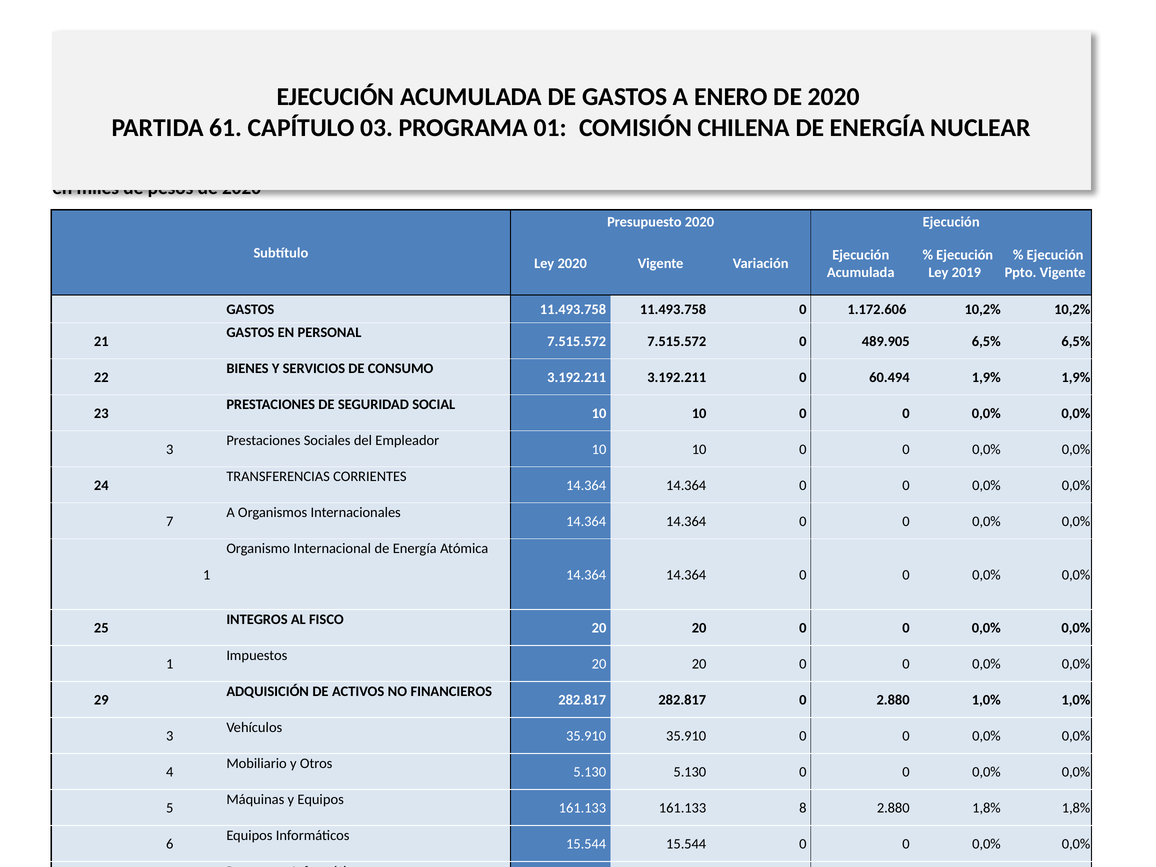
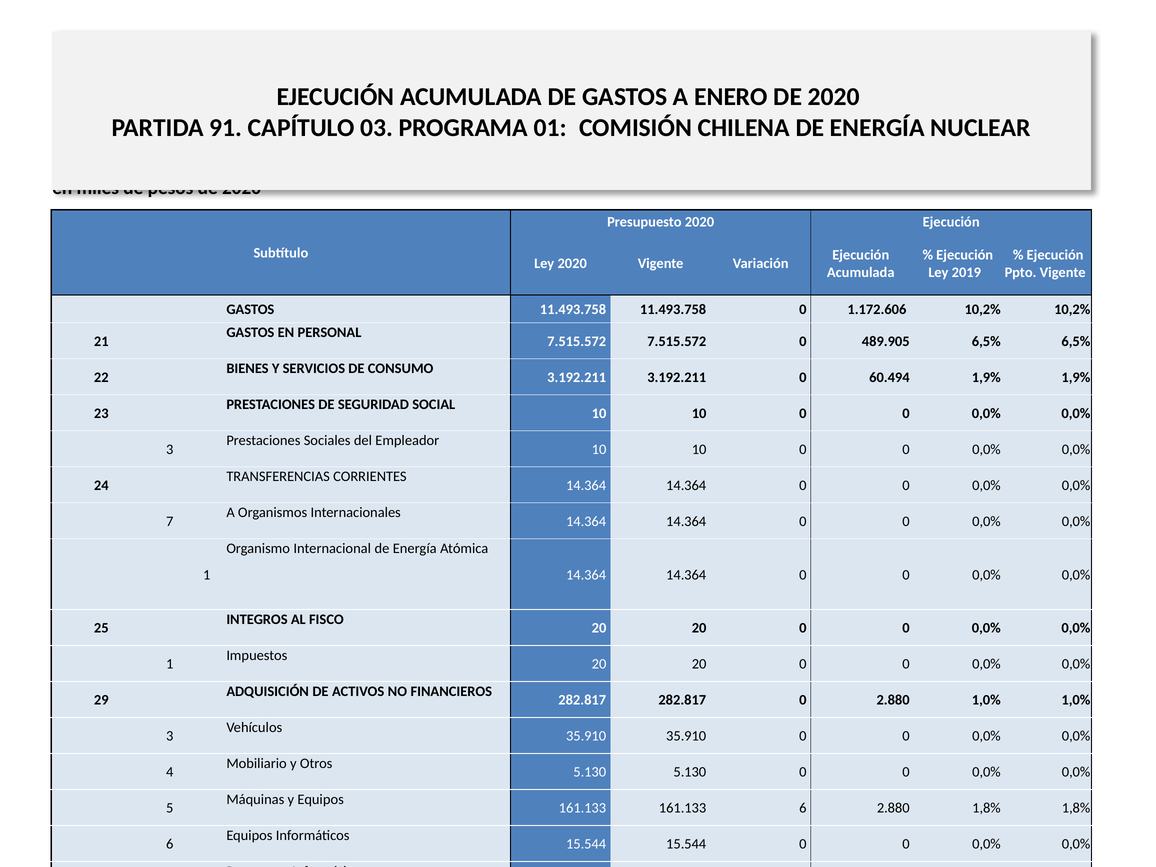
61: 61 -> 91 (226, 128)
161.133 8: 8 -> 6 (803, 808)
